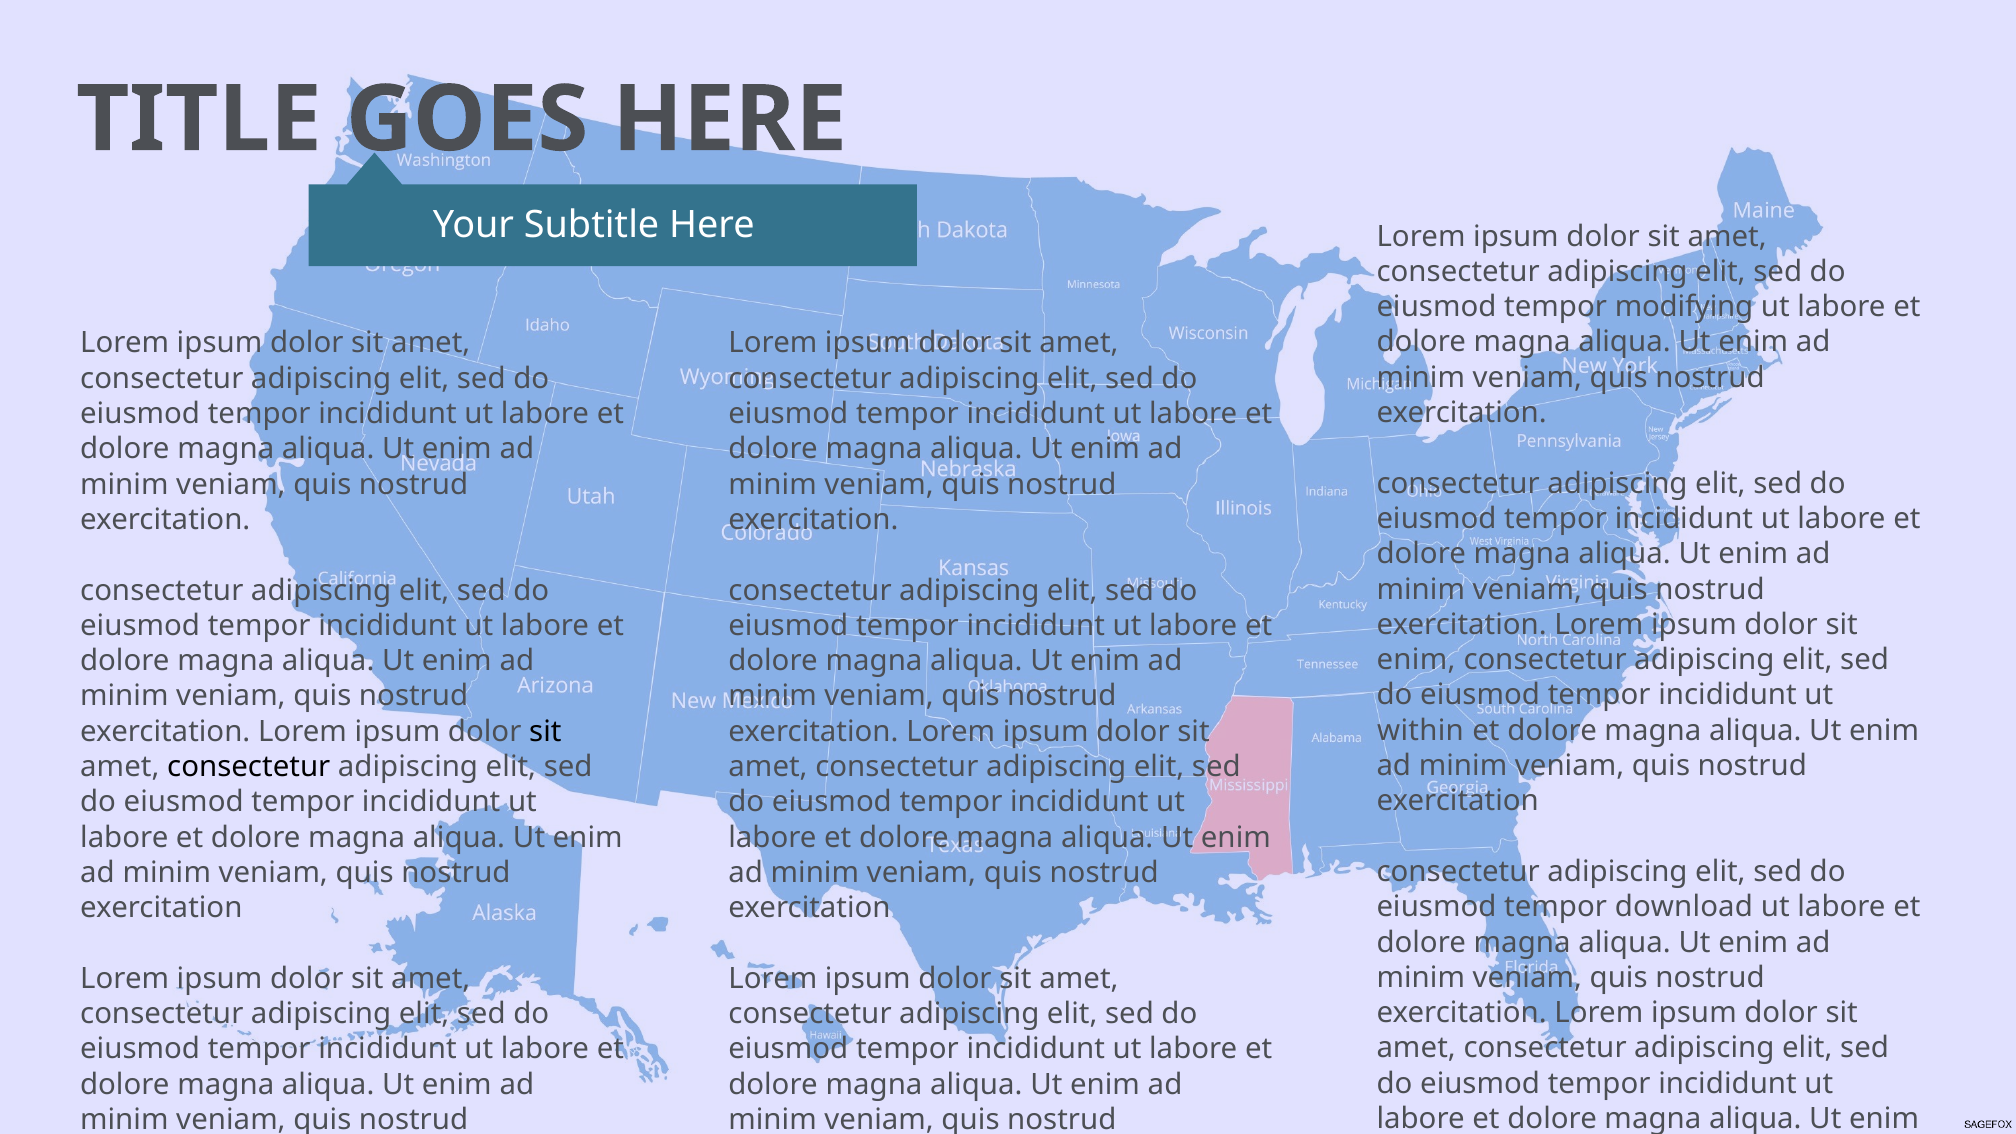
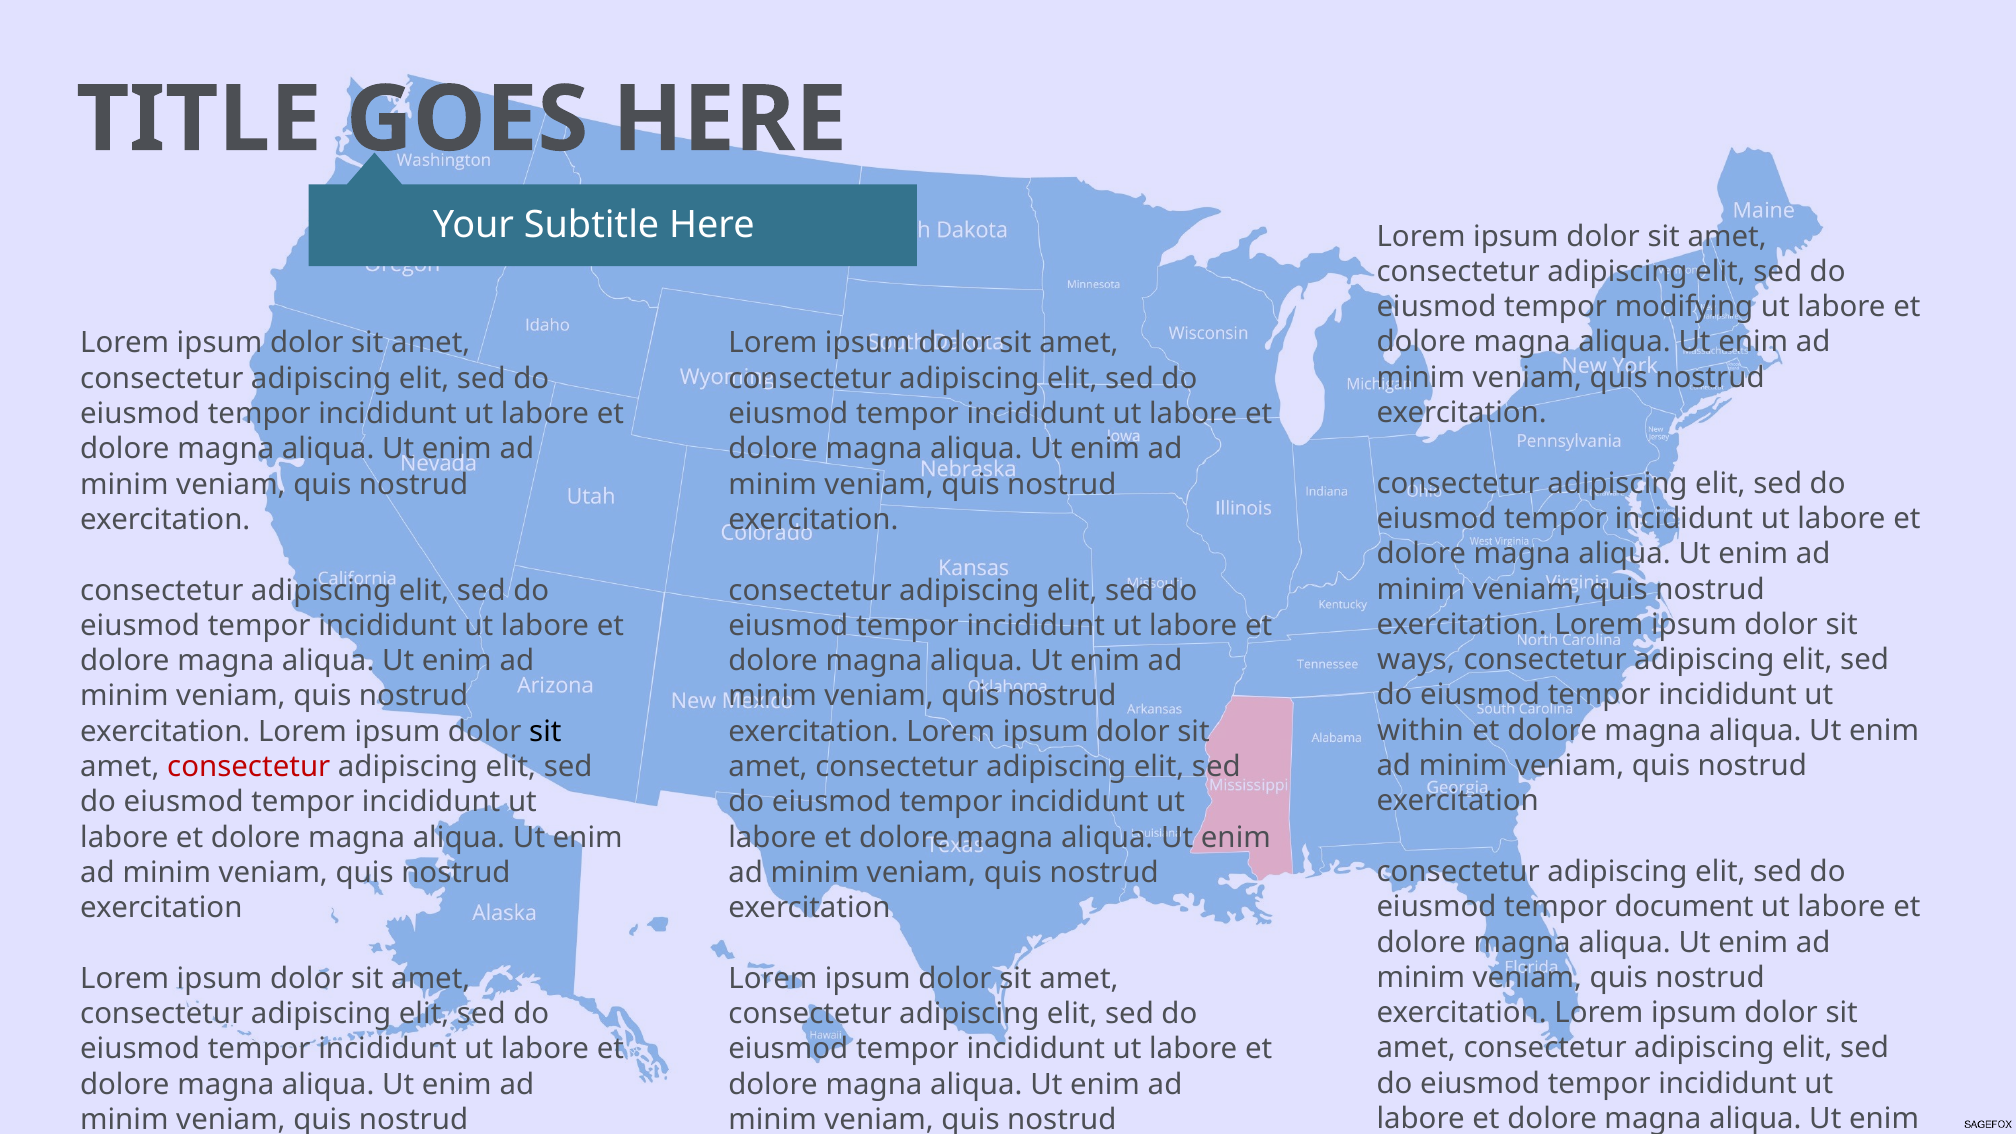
enim: enim -> ways (1416, 660)
consectetur colour: black -> red (249, 767)
download: download -> document (1684, 907)
